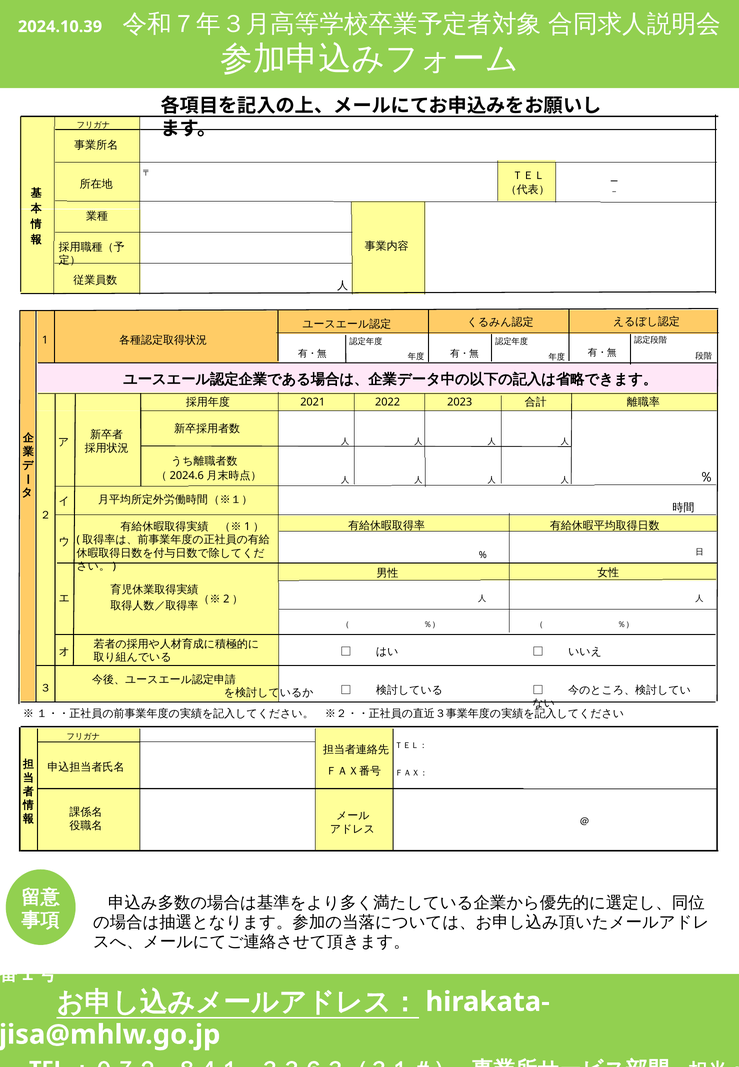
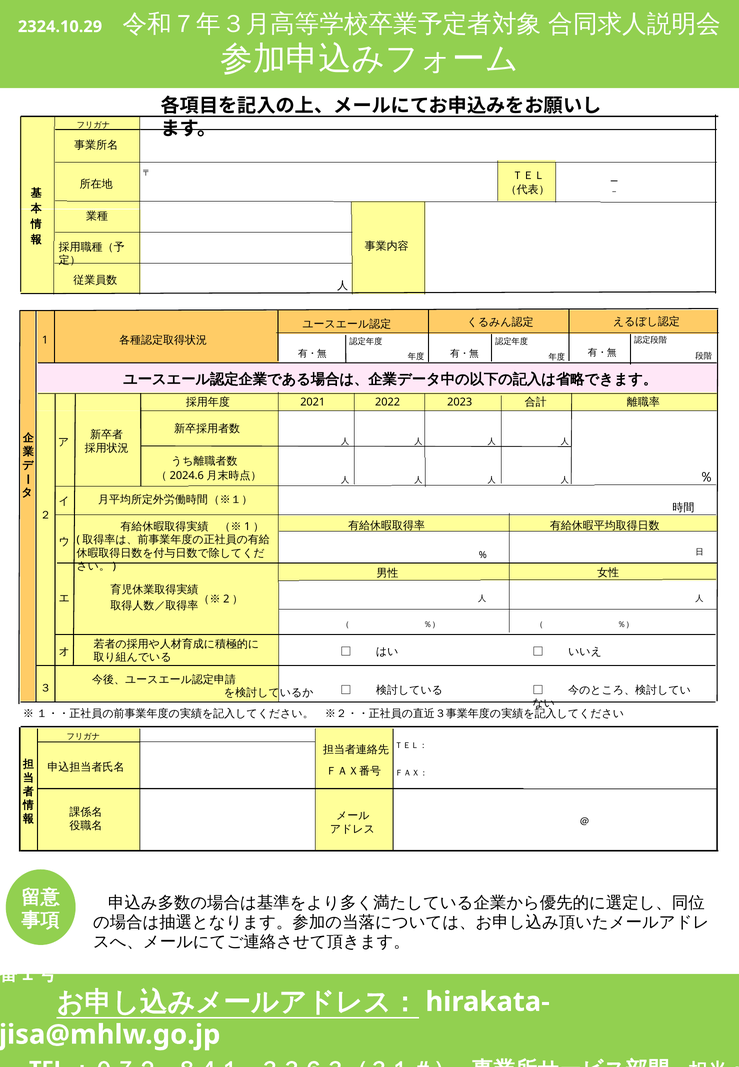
2024.10.39: 2024.10.39 -> 2324.10.29 (60, 27)
